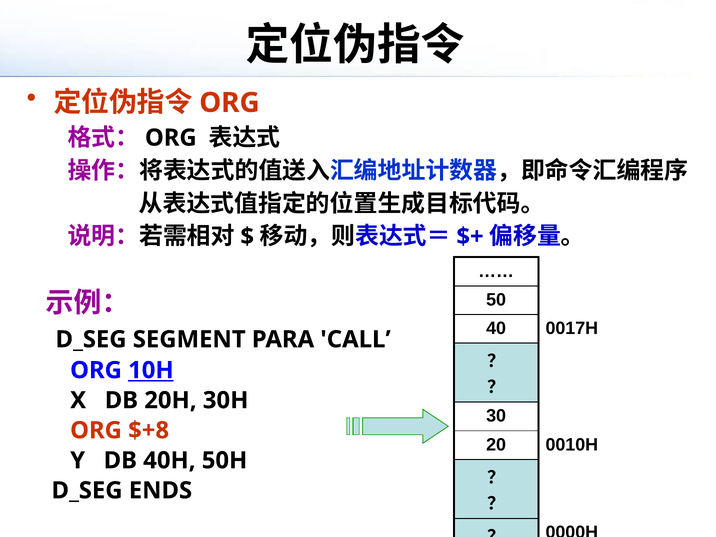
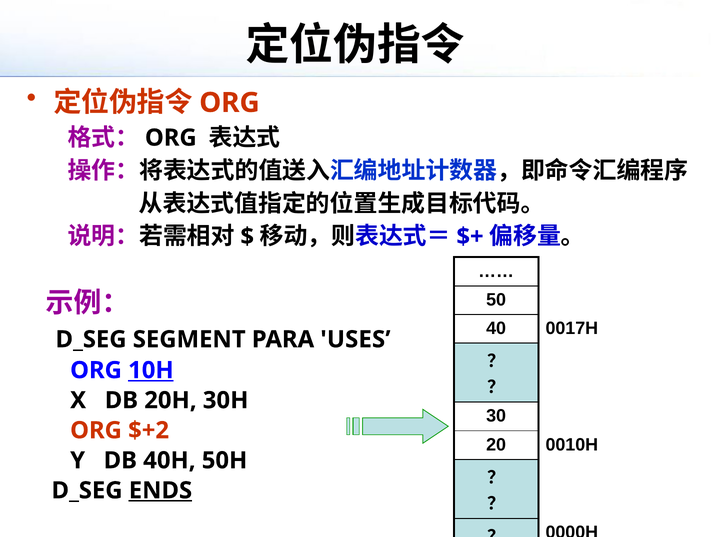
CALL: CALL -> USES (355, 339)
$+8: $+8 -> $+2 (149, 430)
ENDS underline: none -> present (160, 490)
